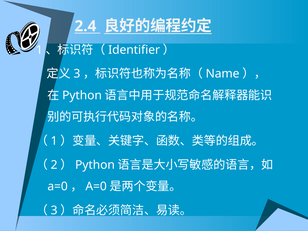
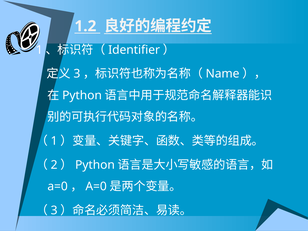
2.4: 2.4 -> 1.2 (85, 26)
